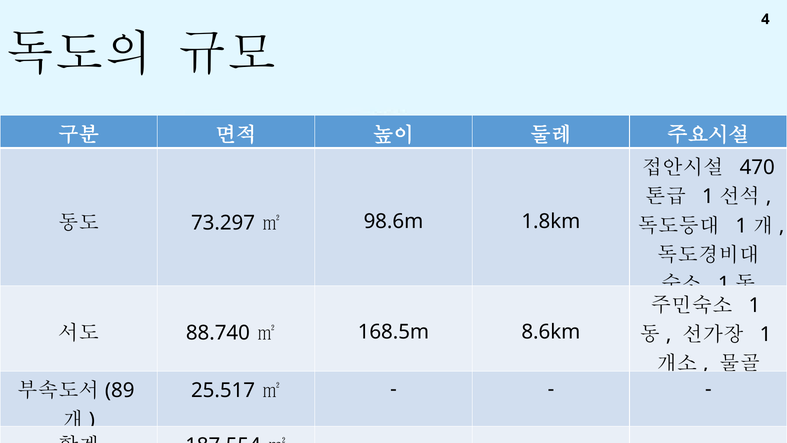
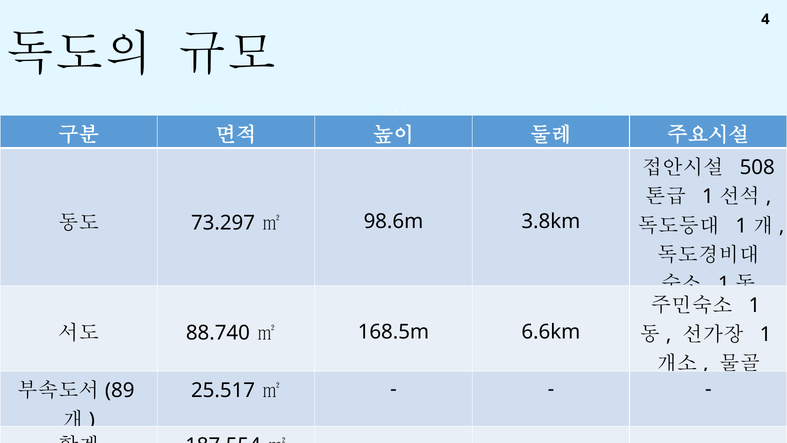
470: 470 -> 508 (757, 167)
1.8km: 1.8km -> 3.8km (551, 222)
8.6km: 8.6km -> 6.6km (551, 332)
